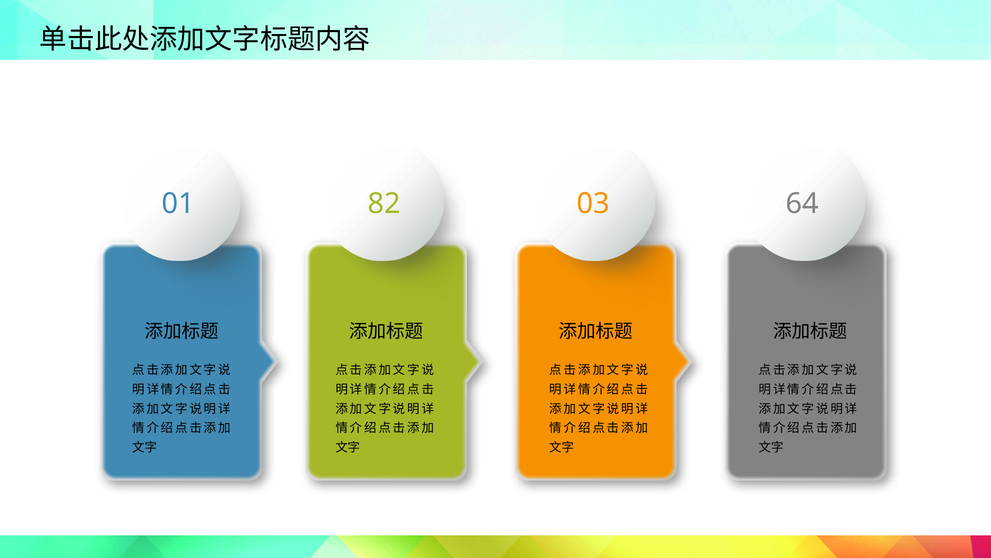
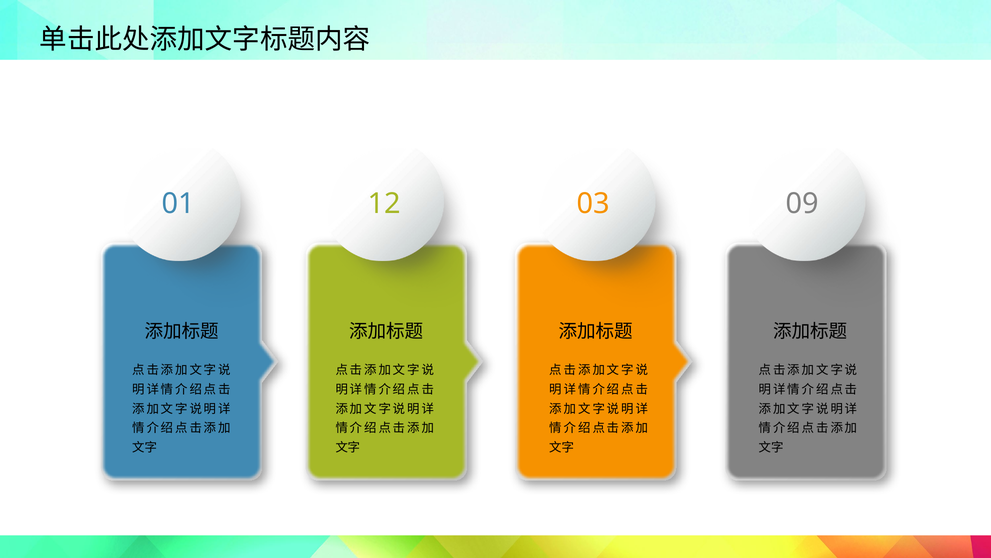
82: 82 -> 12 (384, 204)
64: 64 -> 09 (802, 204)
